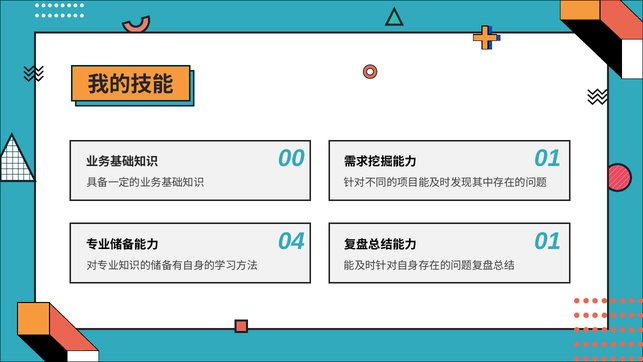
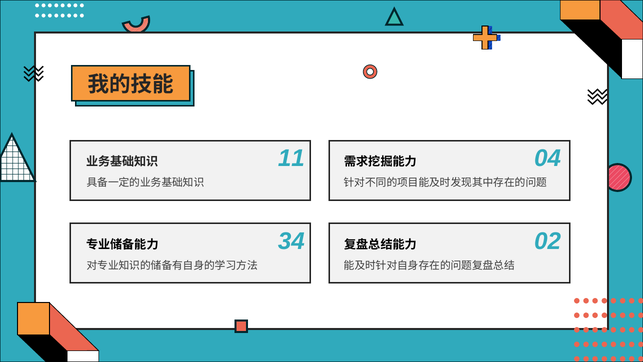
00: 00 -> 11 (291, 158)
01: 01 -> 04 (548, 158)
04: 04 -> 34 (291, 241)
01: 01 -> 02 (548, 241)
